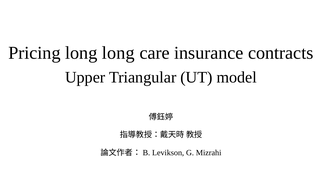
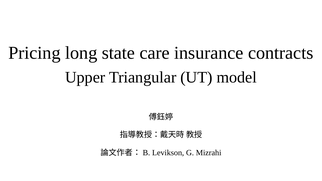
long long: long -> state (118, 53)
